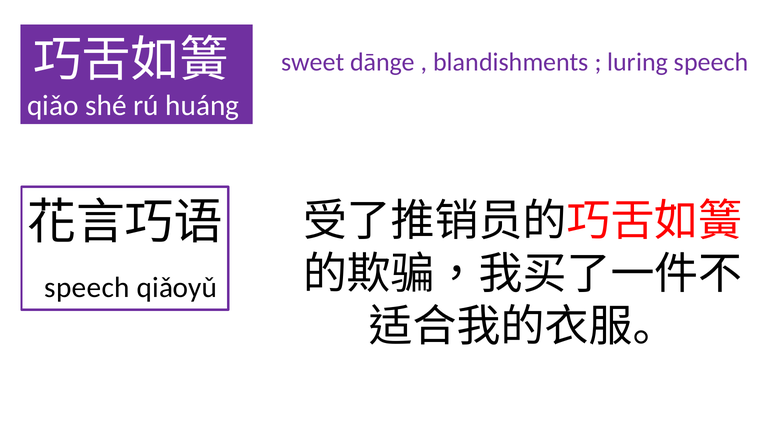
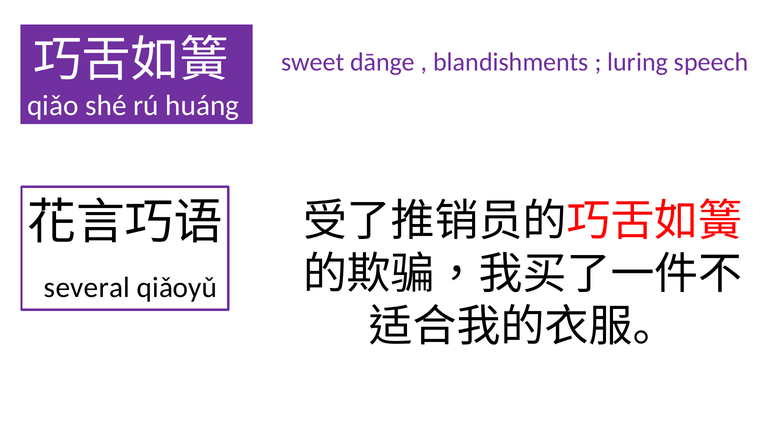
speech: speech -> several (87, 288)
